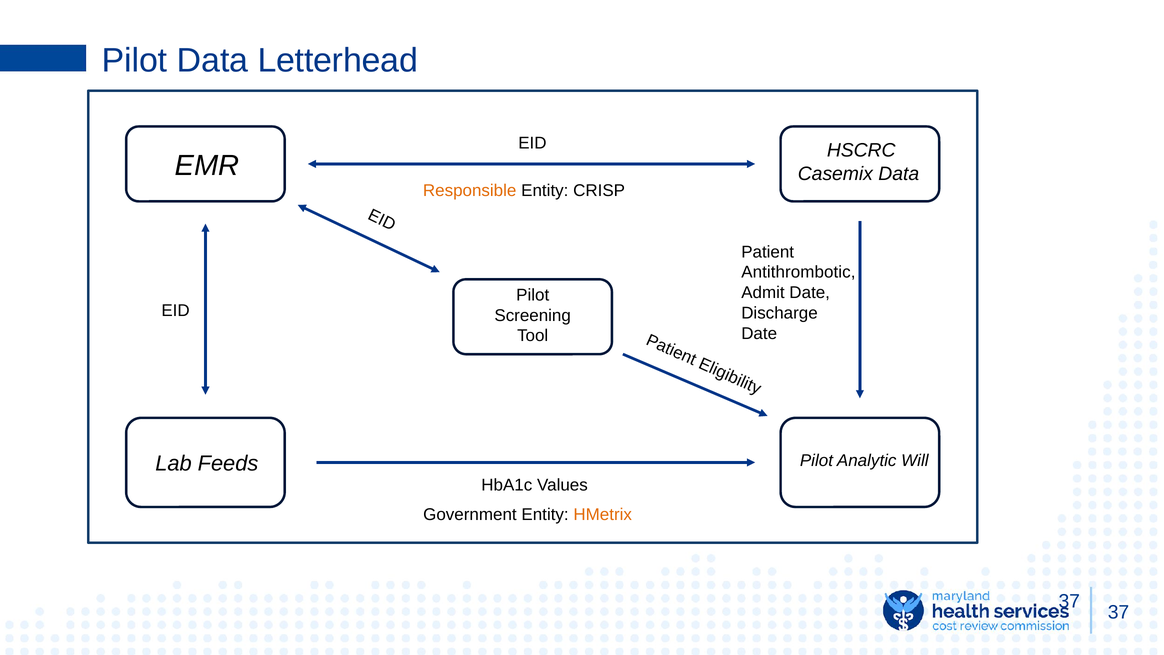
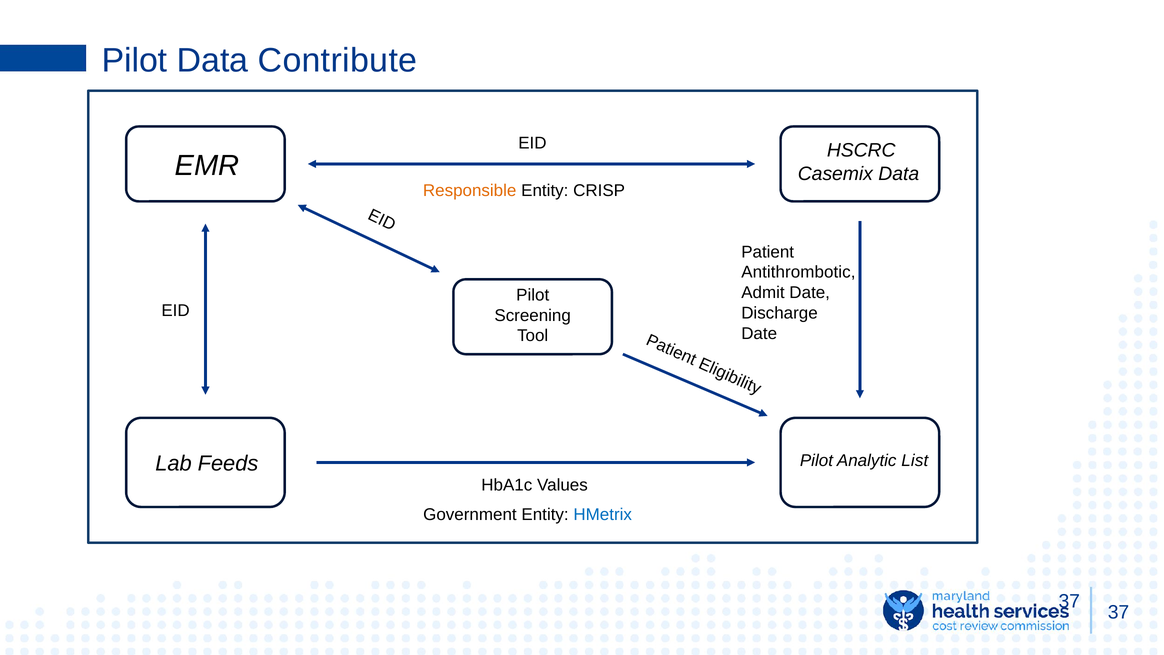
Letterhead: Letterhead -> Contribute (337, 60)
Will: Will -> List (915, 460)
HMetrix colour: orange -> blue (603, 514)
